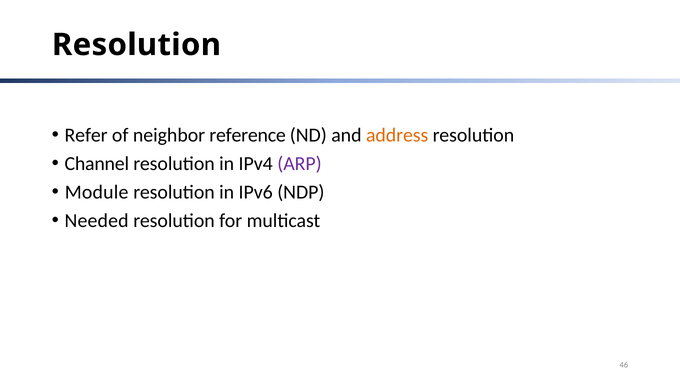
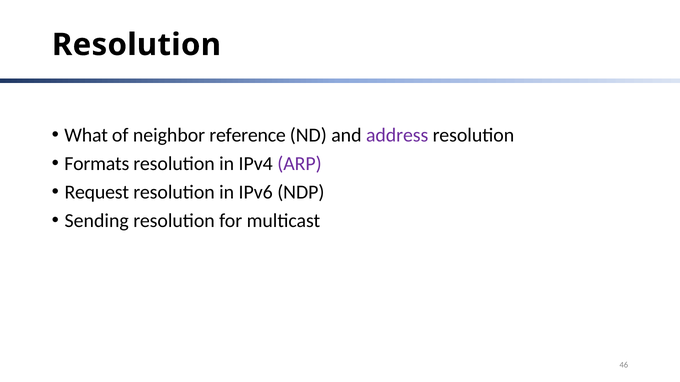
Refer: Refer -> What (86, 135)
address colour: orange -> purple (397, 135)
Channel: Channel -> Formats (97, 164)
Module: Module -> Request (97, 192)
Needed: Needed -> Sending (97, 221)
